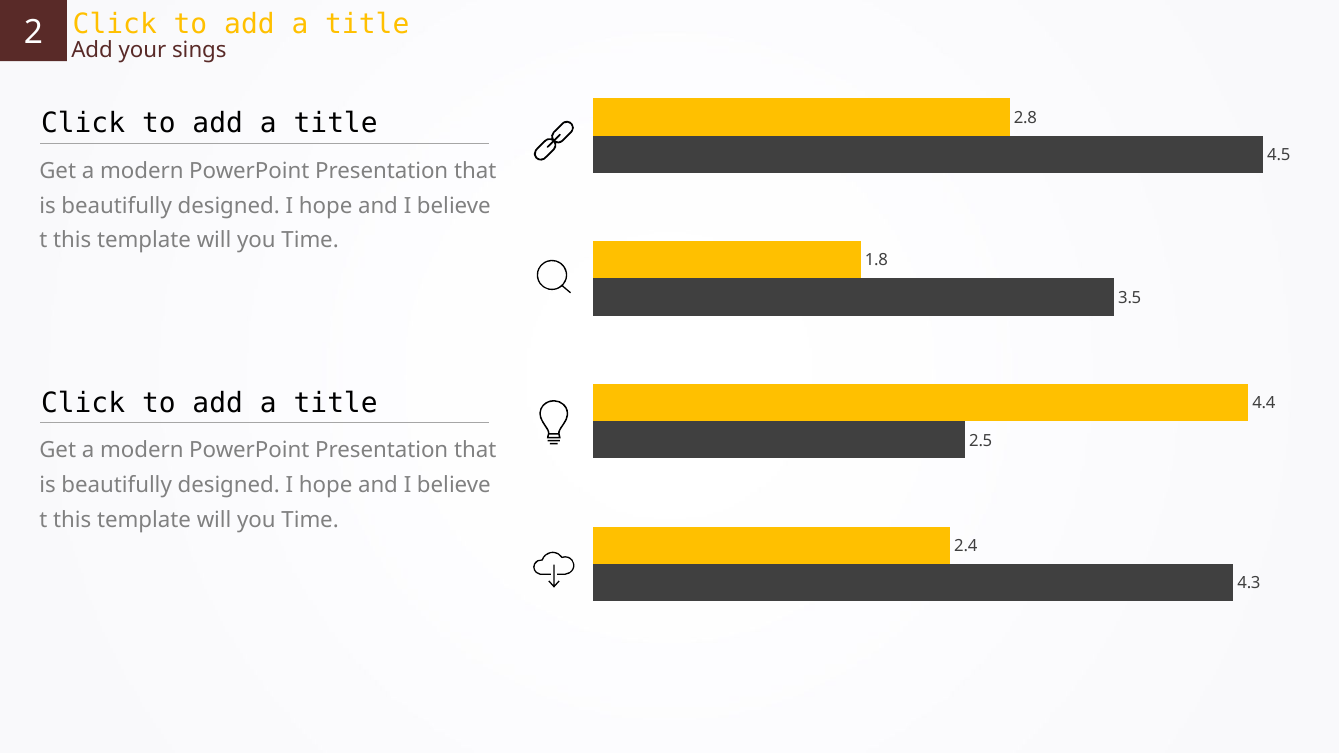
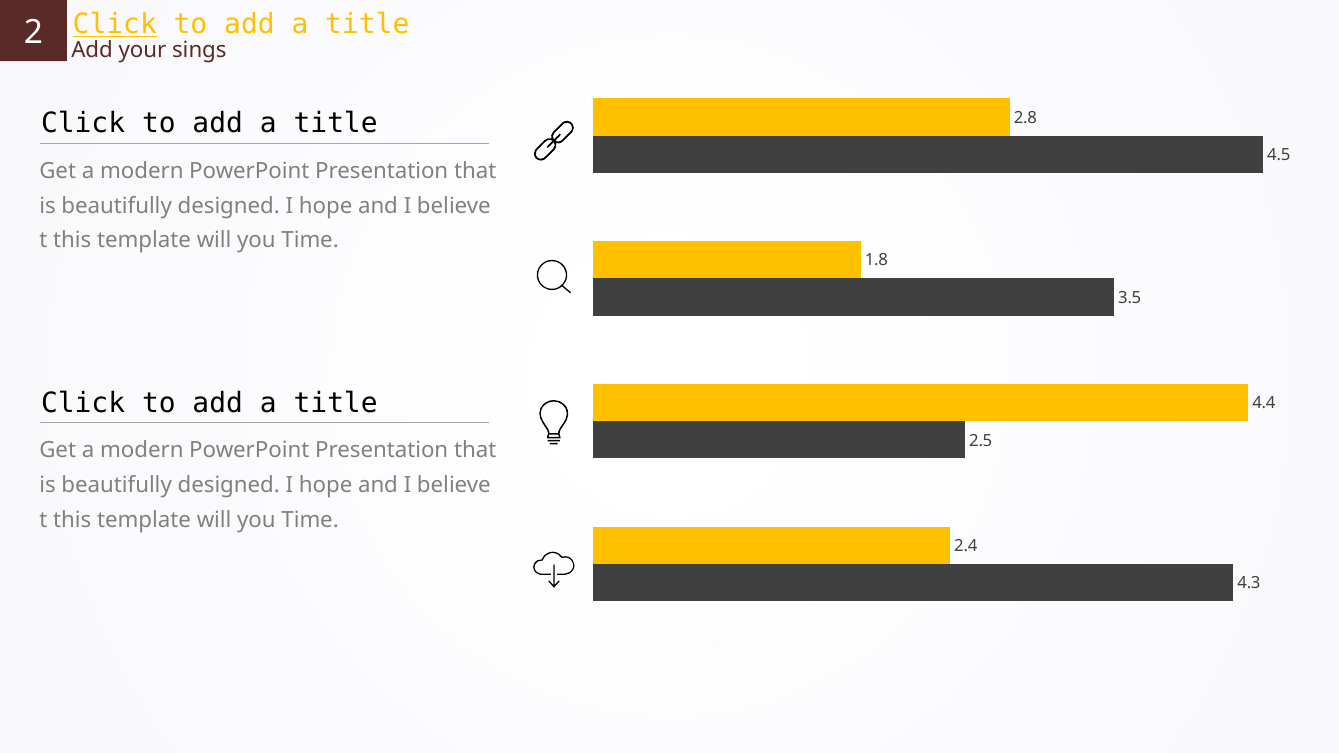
Click underline: none -> present (115, 25)
